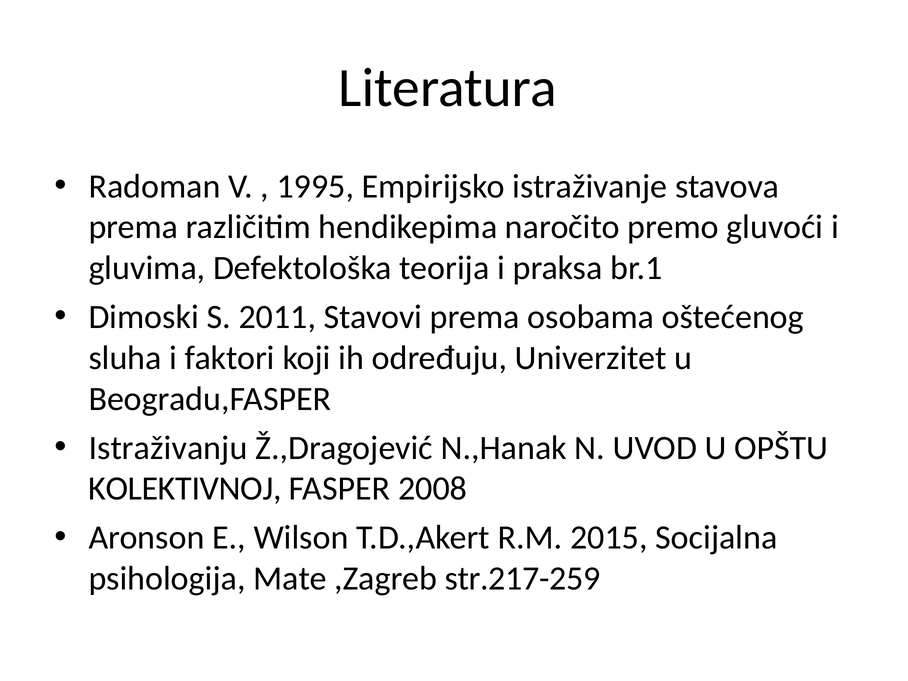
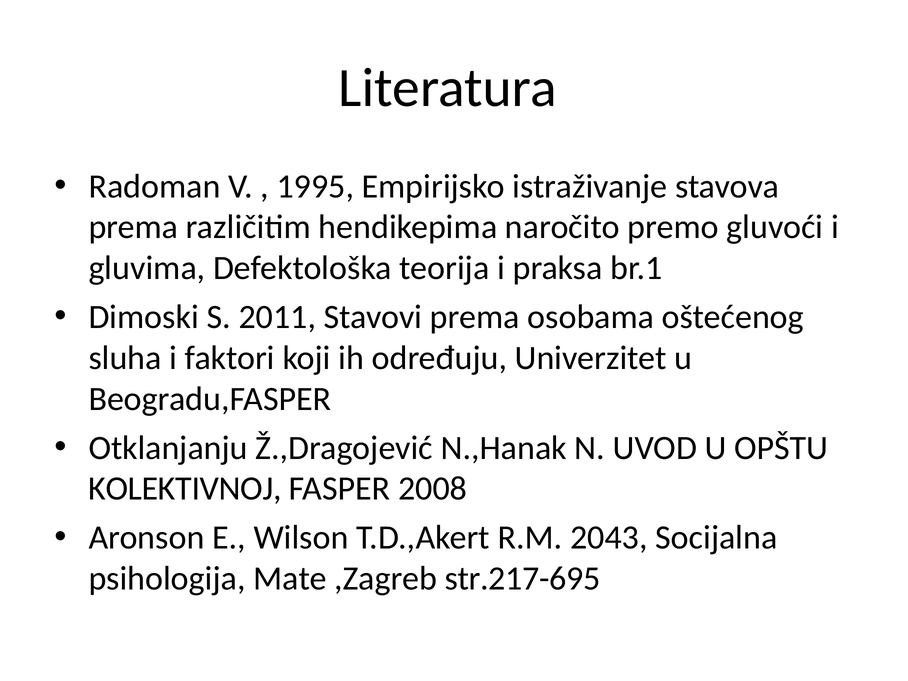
Istraživanju: Istraživanju -> Otklanjanju (168, 448)
2015: 2015 -> 2043 (609, 538)
str.217-259: str.217-259 -> str.217-695 (522, 579)
